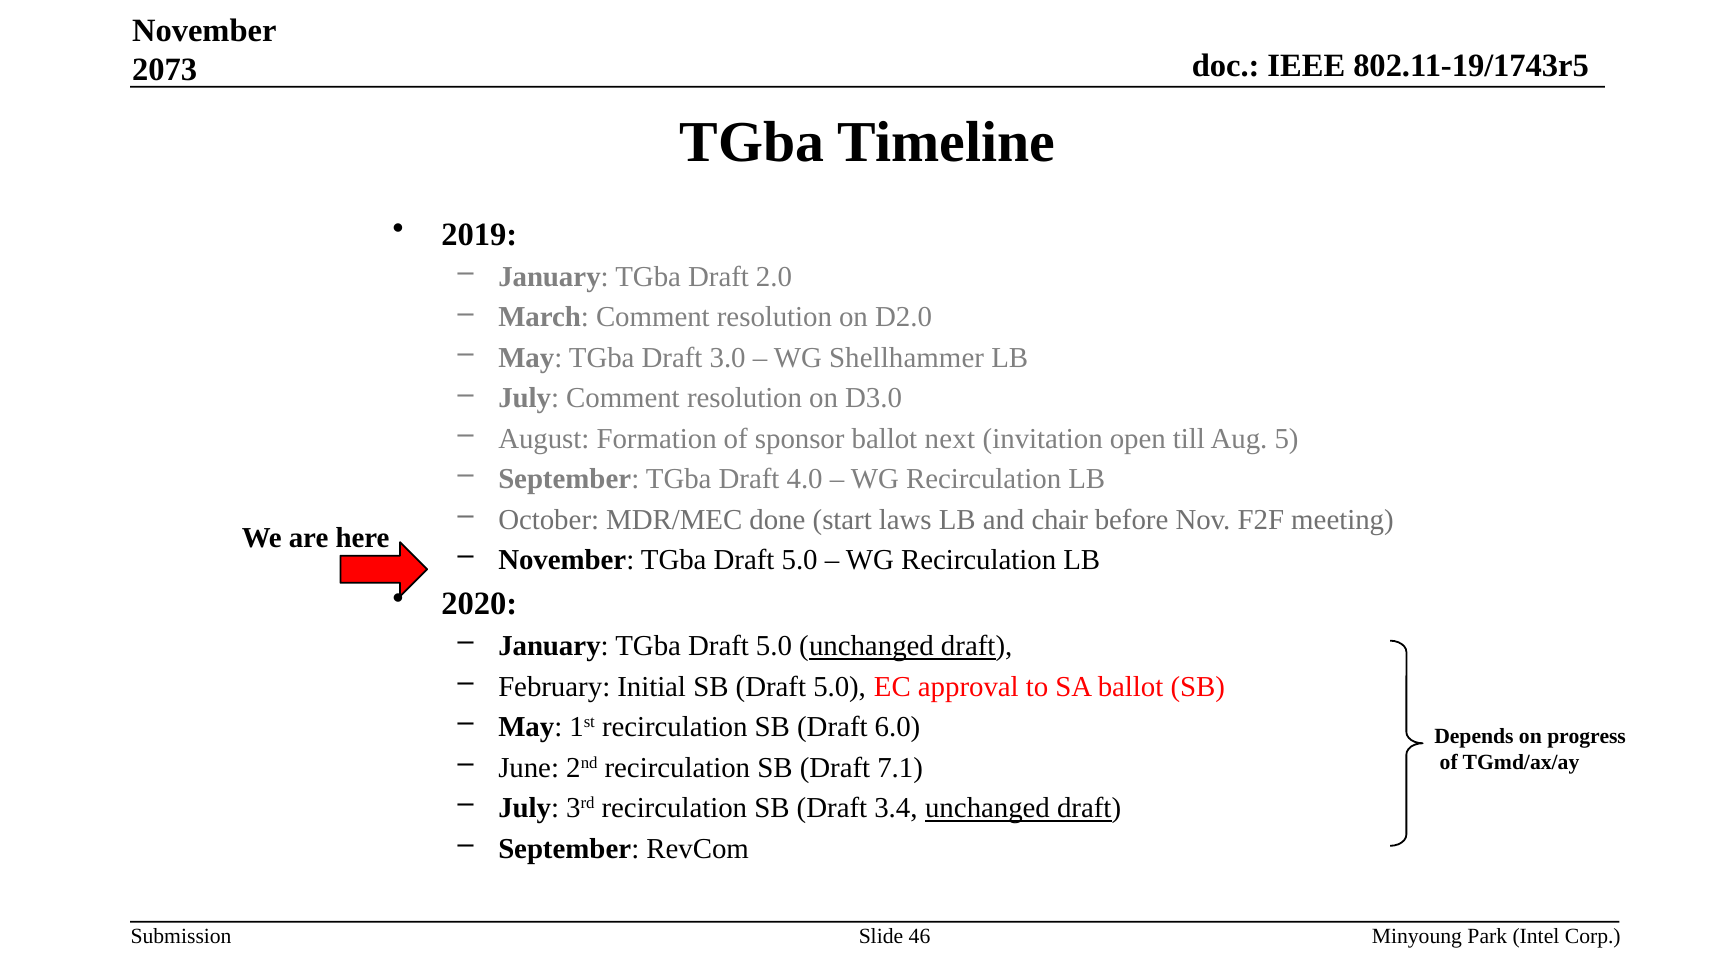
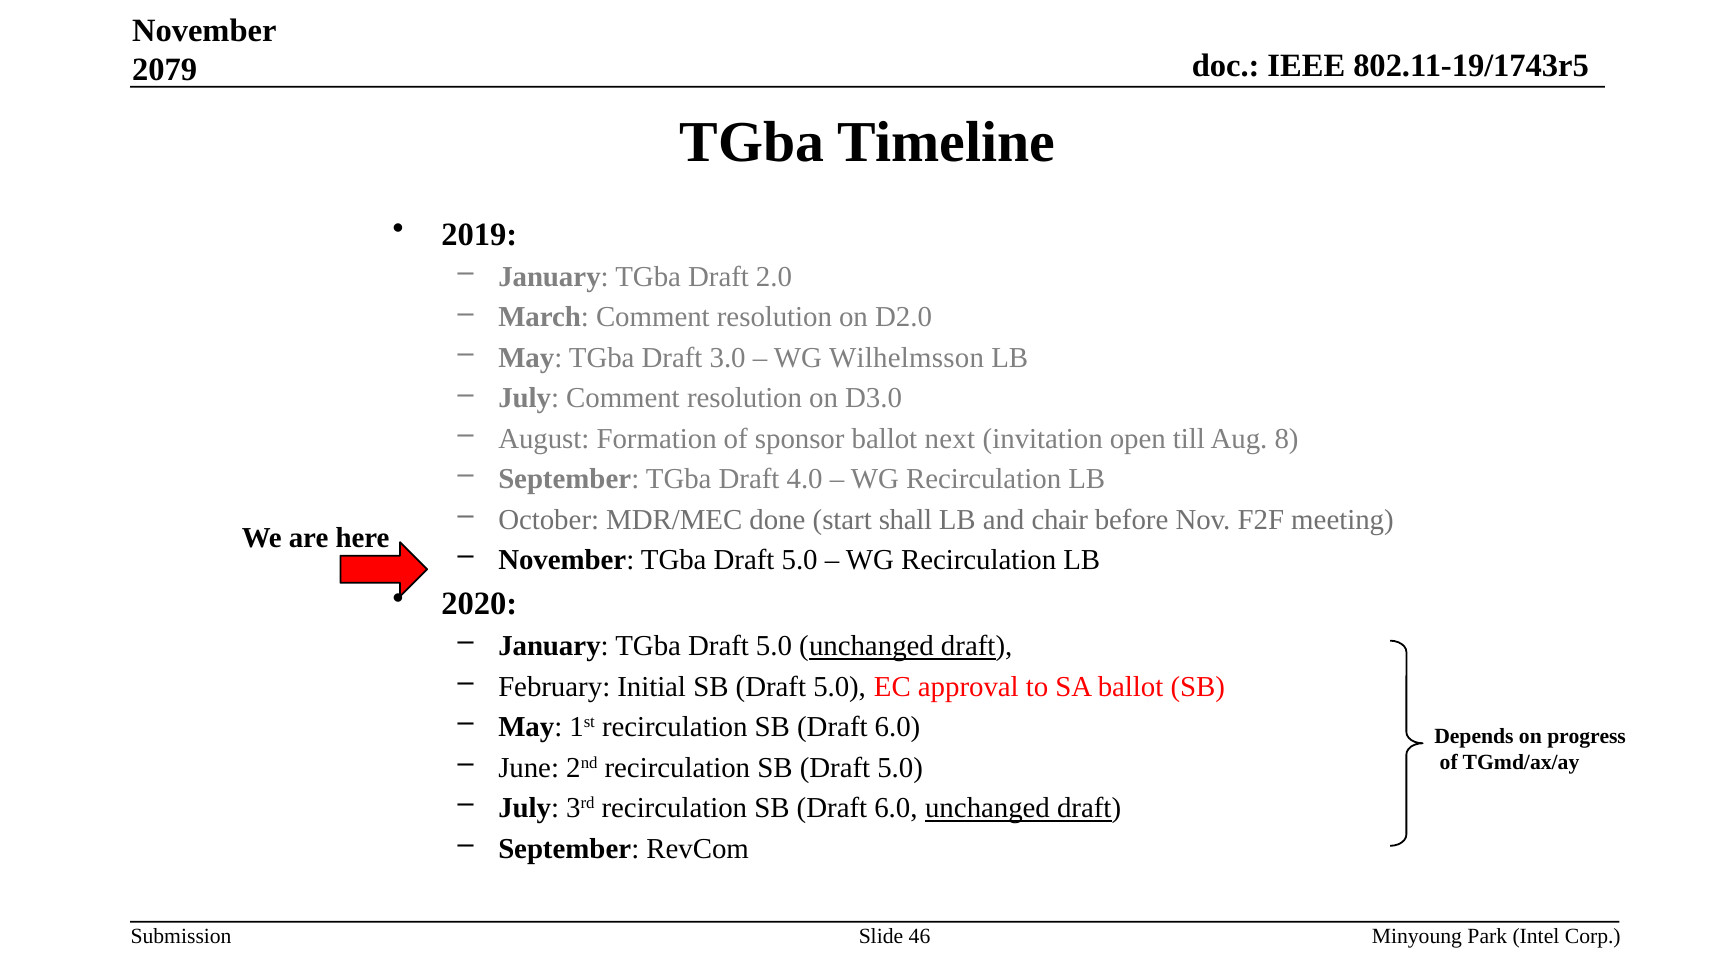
2073: 2073 -> 2079 (165, 69)
Shellhammer: Shellhammer -> Wilhelmsson (906, 358)
5: 5 -> 8 (1287, 439)
laws: laws -> shall (905, 520)
recirculation SB Draft 7.1: 7.1 -> 5.0 (900, 768)
3.4: 3.4 -> 6.0 (896, 808)
